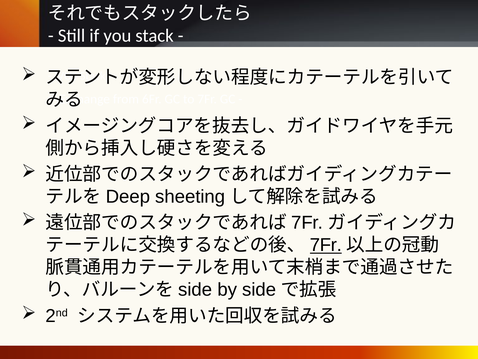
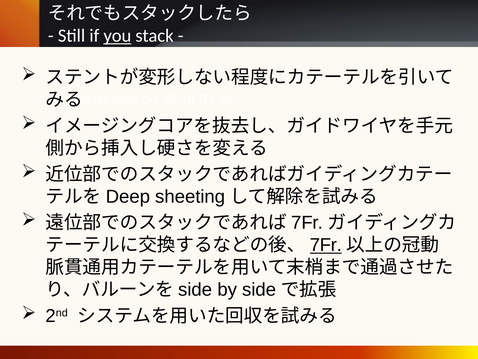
you underline: none -> present (117, 36)
